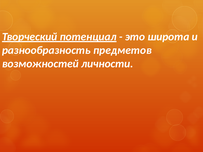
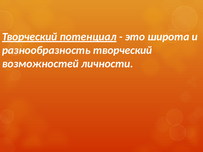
разнообразность предметов: предметов -> творческий (123, 50)
